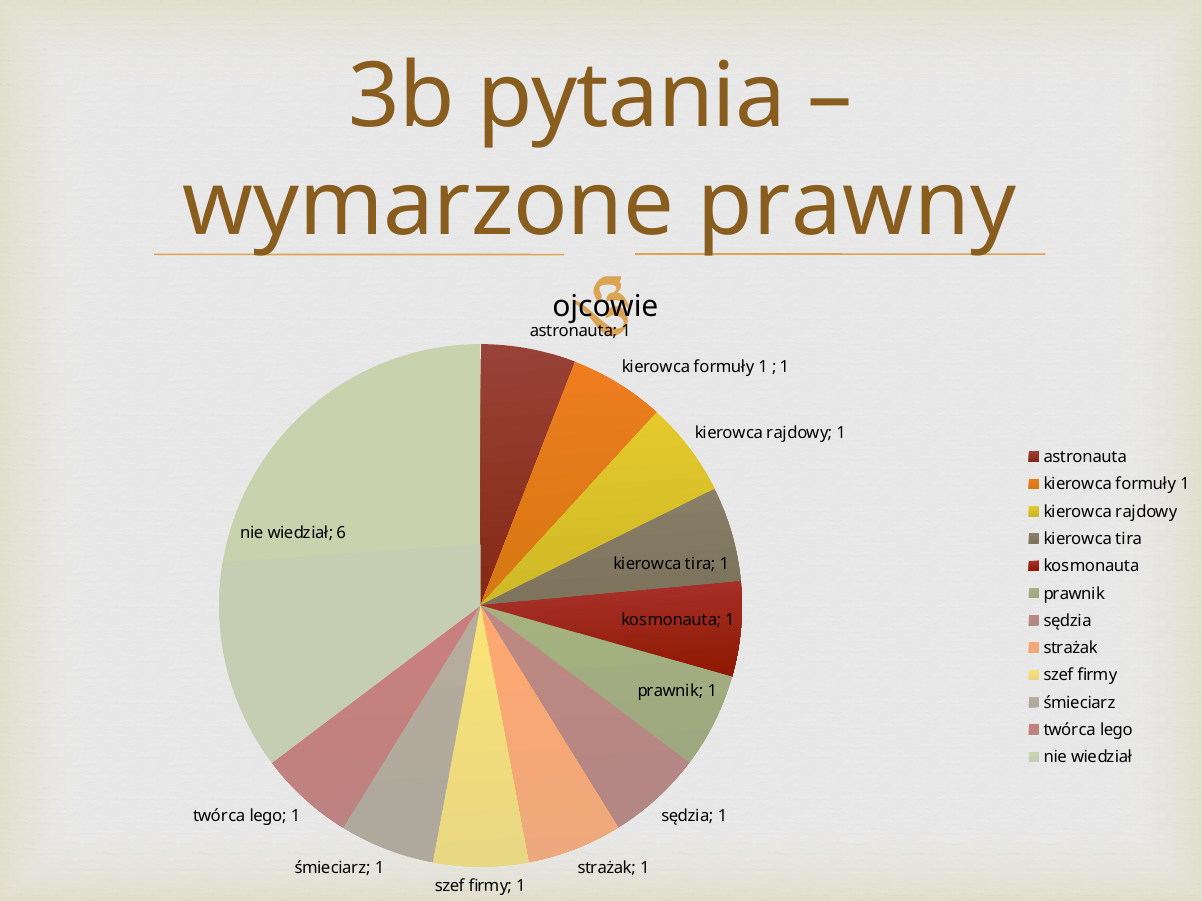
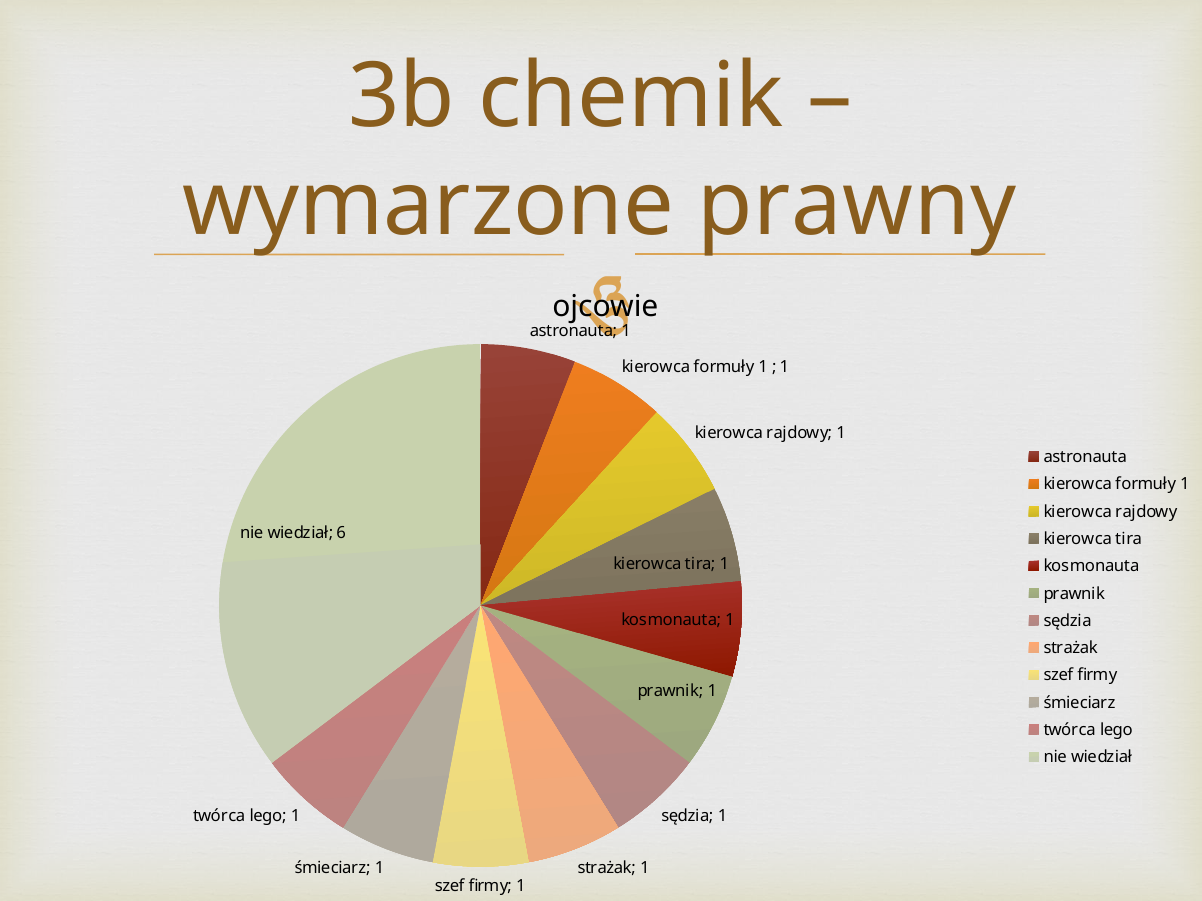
pytania: pytania -> chemik (631, 96)
